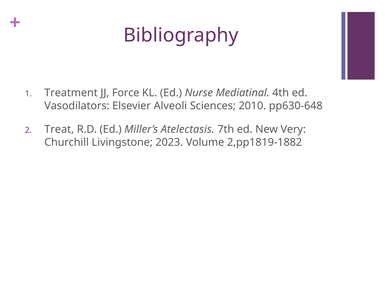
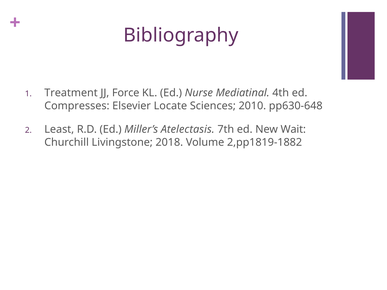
Vasodilators: Vasodilators -> Compresses (77, 106)
Alveoli: Alveoli -> Locate (170, 106)
Treat: Treat -> Least (59, 130)
Very: Very -> Wait (293, 130)
2023: 2023 -> 2018 (169, 142)
